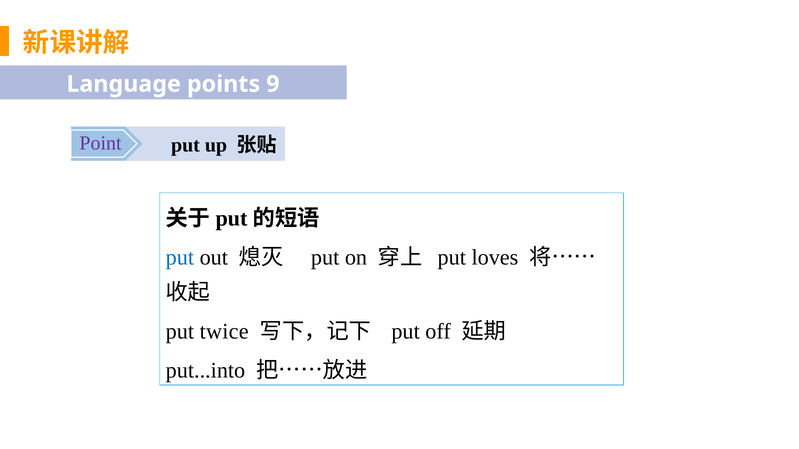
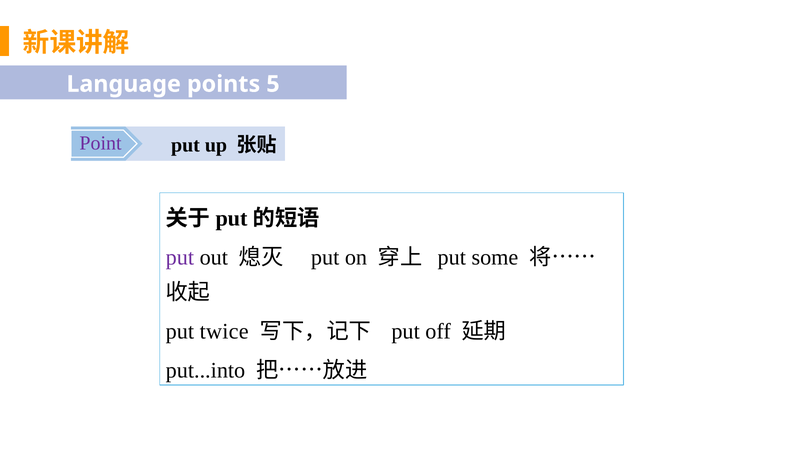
9: 9 -> 5 (273, 84)
put colour: blue -> purple (180, 258)
loves: loves -> some (495, 258)
